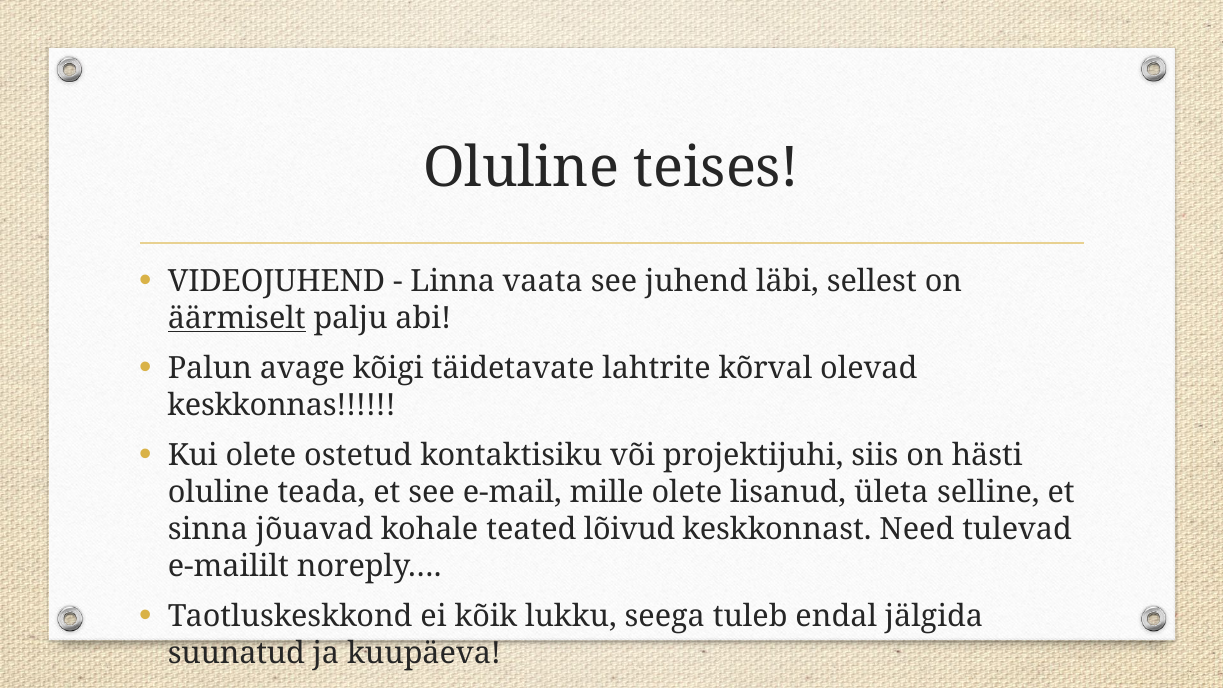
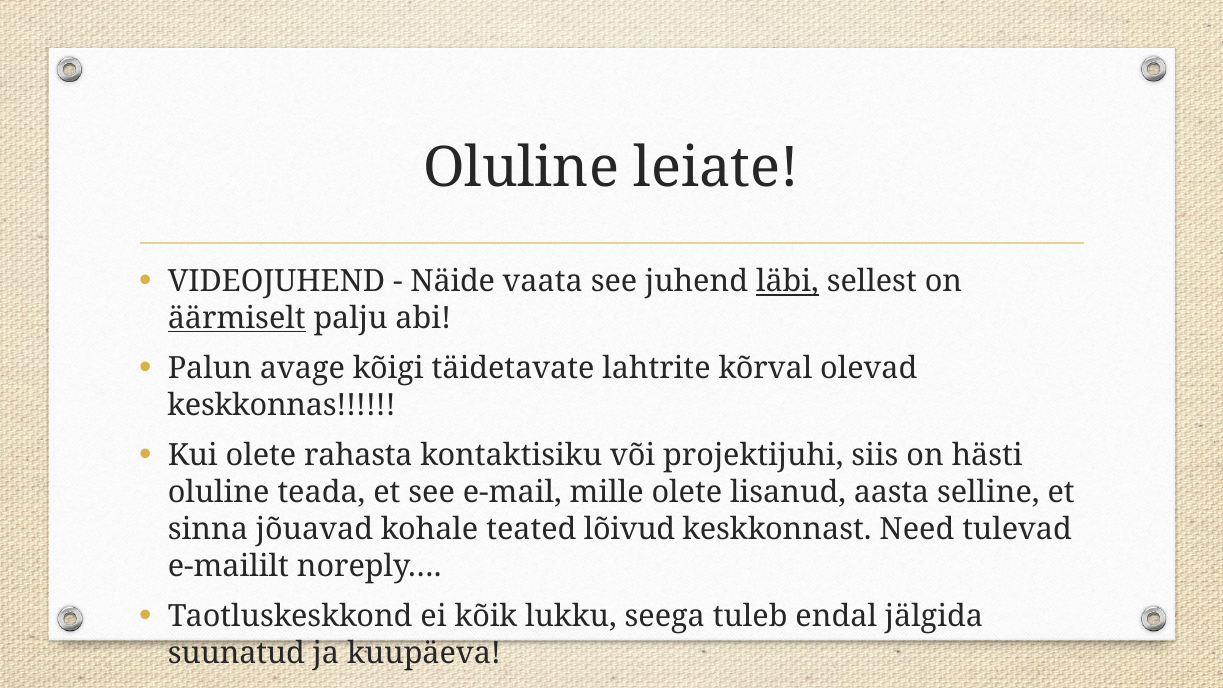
teises: teises -> leiate (717, 168)
Linna: Linna -> Näide (453, 282)
läbi underline: none -> present (787, 282)
ostetud: ostetud -> rahasta (358, 456)
ületa: ületa -> aasta (892, 493)
